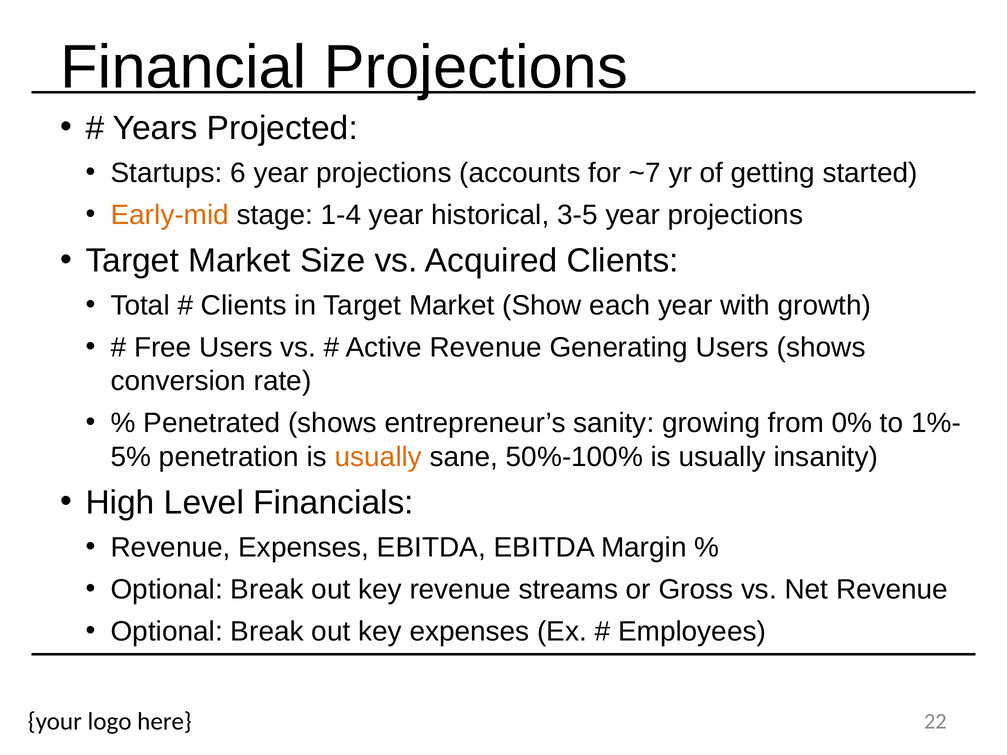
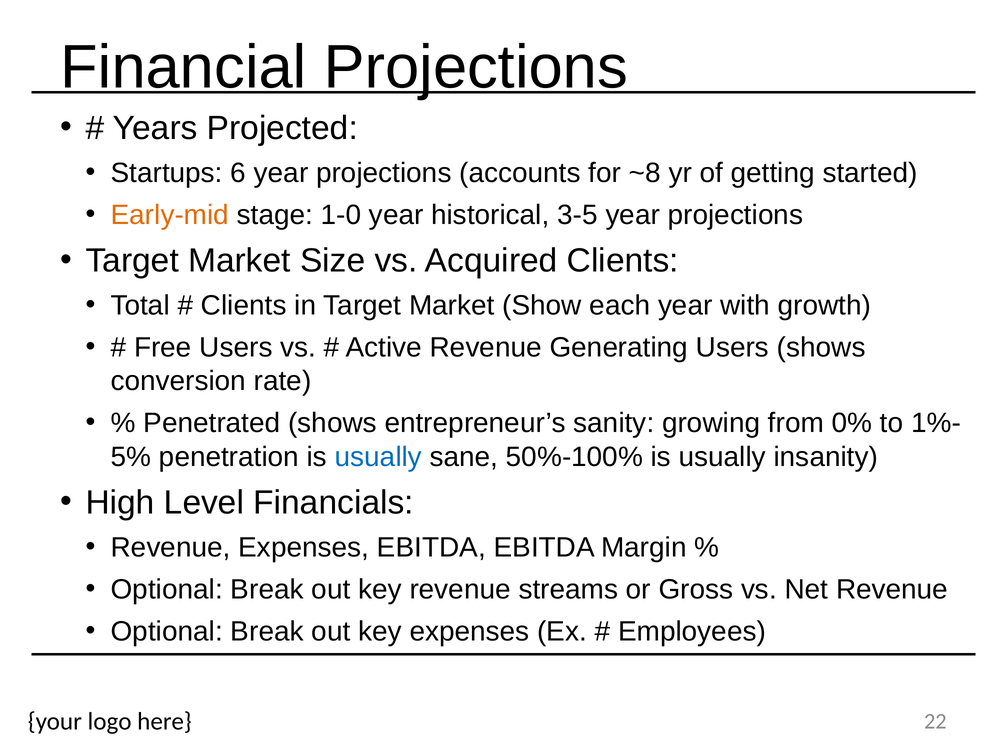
~7: ~7 -> ~8 (645, 173)
1-4: 1-4 -> 1-0 (341, 215)
usually colour: orange -> blue (378, 457)
